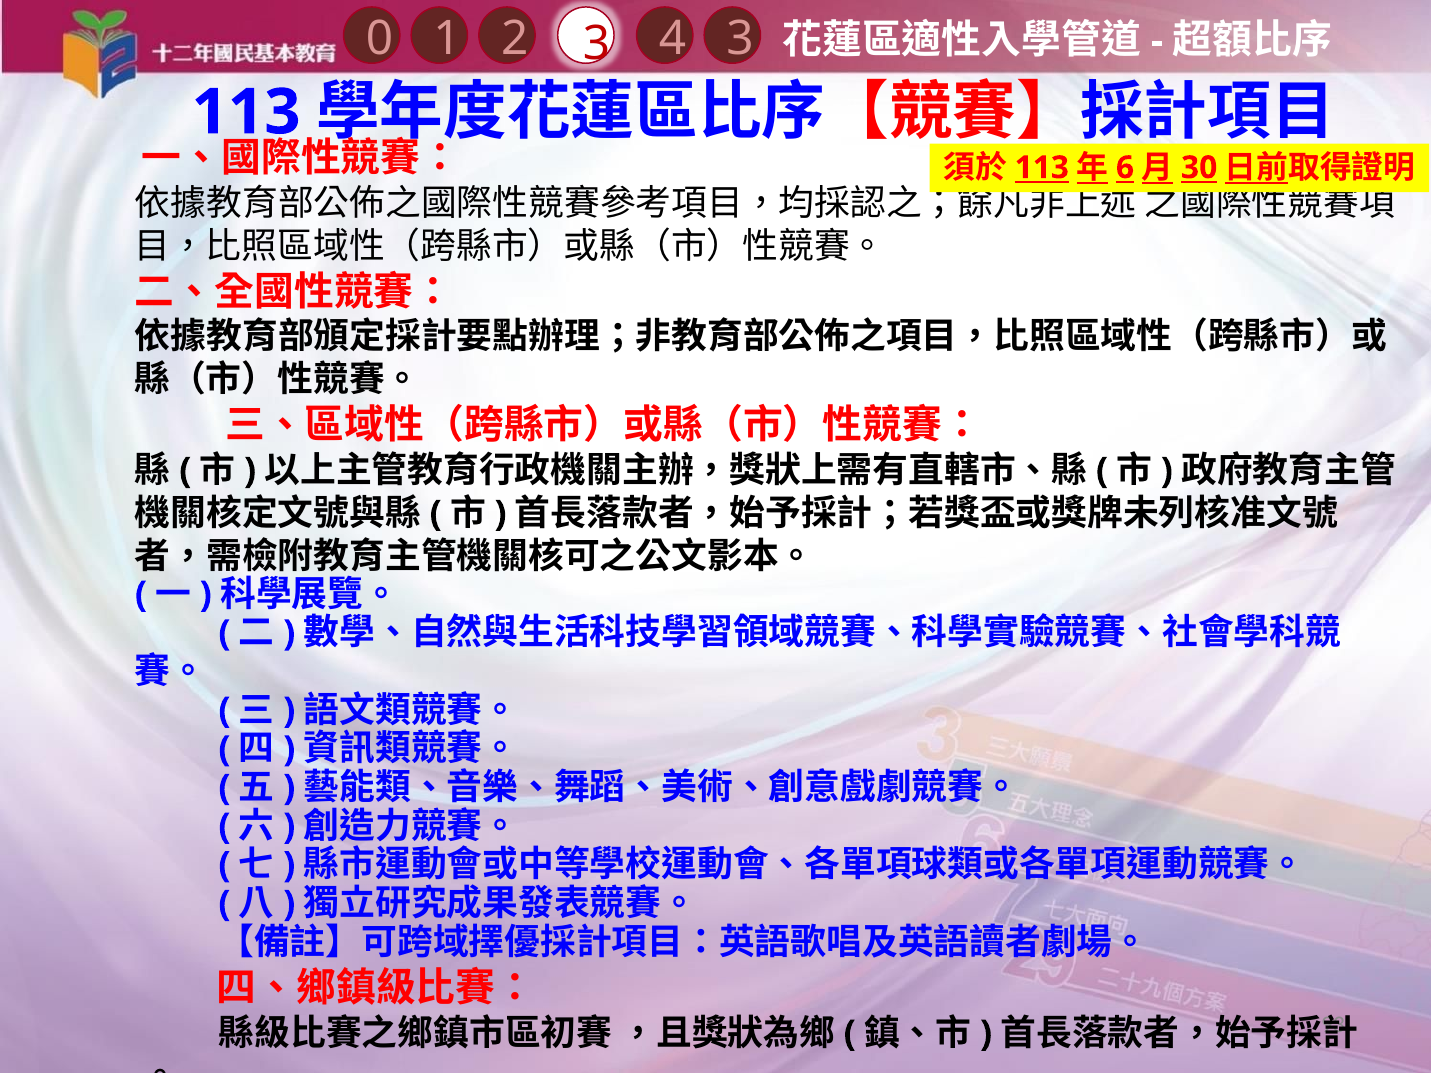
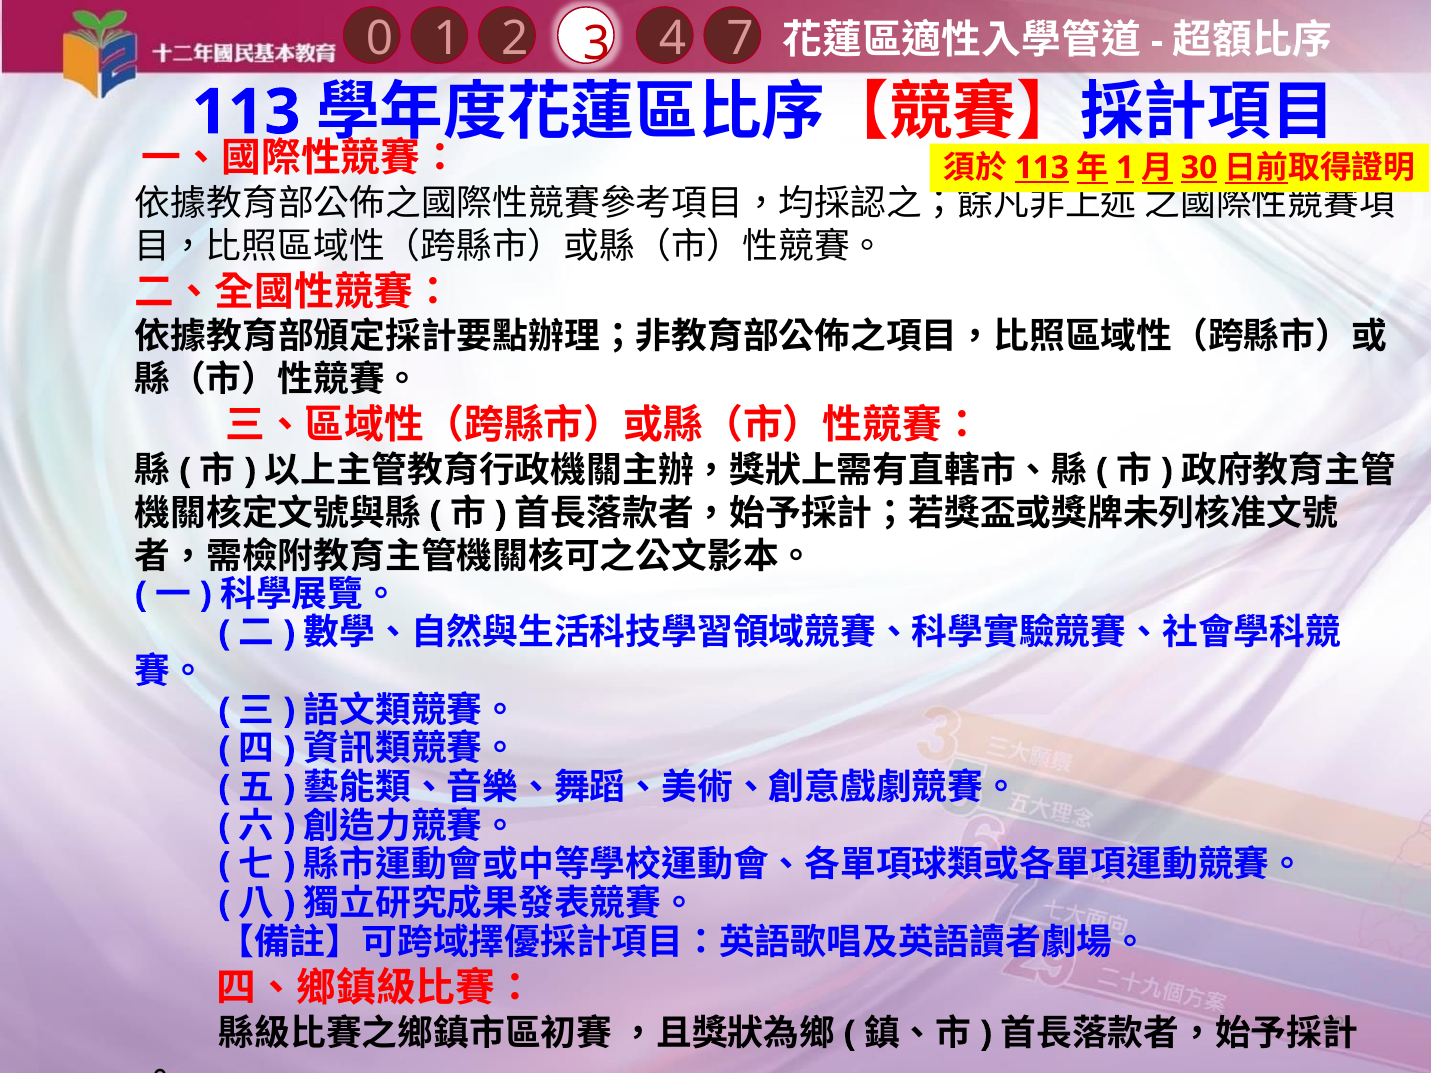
4 3: 3 -> 7 (740, 38)
6: 6 -> 1 (1125, 168)
